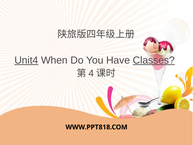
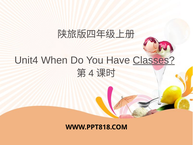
Unit4 underline: present -> none (26, 60)
